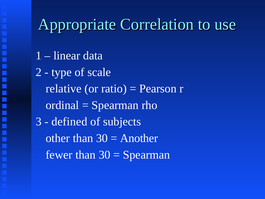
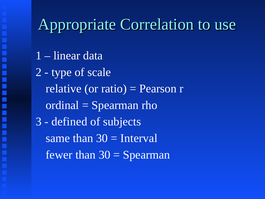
other: other -> same (58, 138)
Another: Another -> Interval (139, 138)
